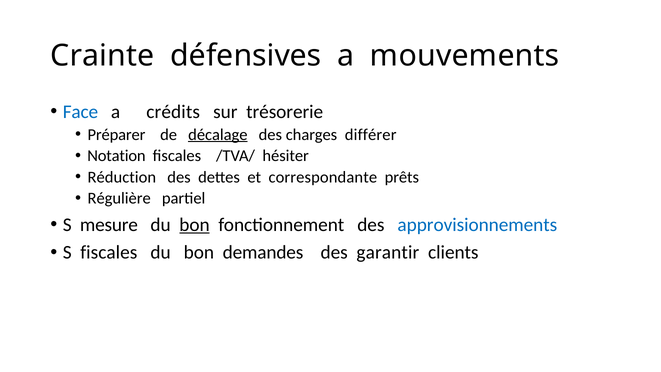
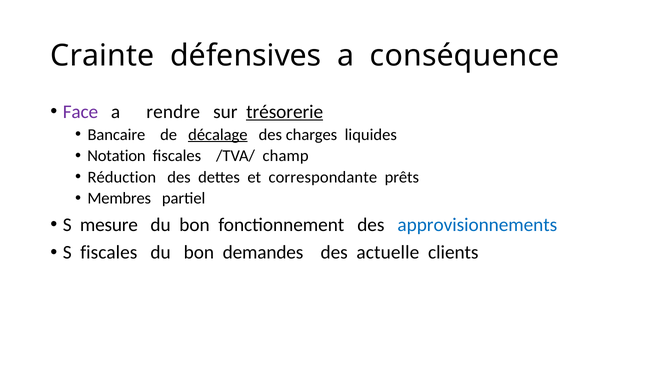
mouvements: mouvements -> conséquence (465, 56)
Face colour: blue -> purple (80, 112)
crédits: crédits -> rendre (173, 112)
trésorerie underline: none -> present (285, 112)
Préparer: Préparer -> Bancaire (116, 135)
différer: différer -> liquides (371, 135)
hésiter: hésiter -> champ (286, 156)
Régulière: Régulière -> Membres (119, 198)
bon underline: present -> none (195, 225)
garantir: garantir -> actuelle (388, 252)
